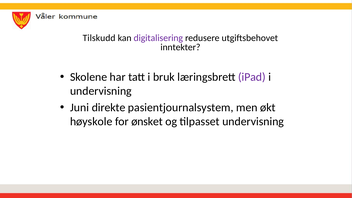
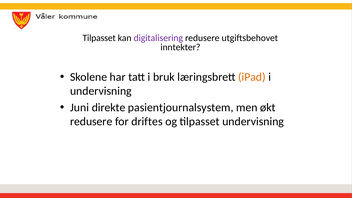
Tilskudd: Tilskudd -> Tilpasset (99, 38)
iPad colour: purple -> orange (252, 77)
høyskole: høyskole -> redusere (91, 122)
ønsket: ønsket -> driftes (147, 122)
